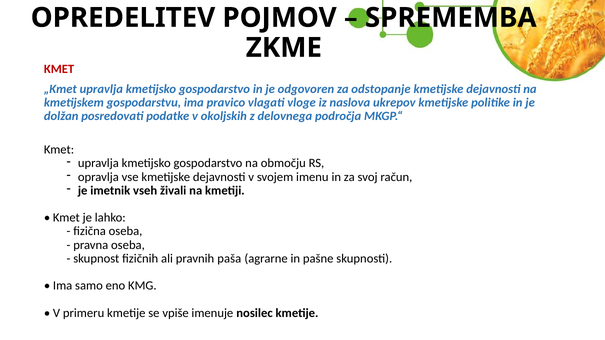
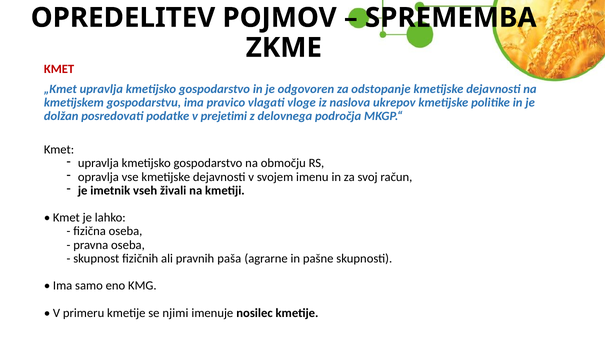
okoljskih: okoljskih -> prejetimi (224, 116)
vpiše: vpiše -> njimi (175, 313)
